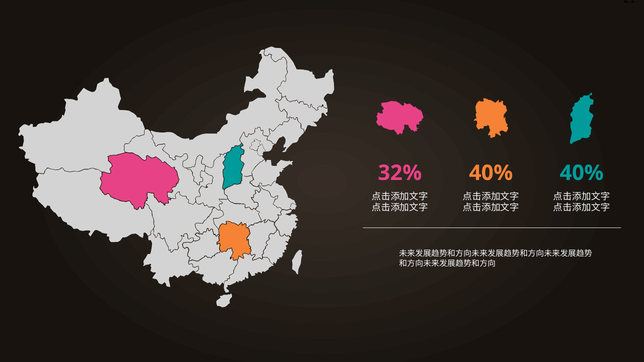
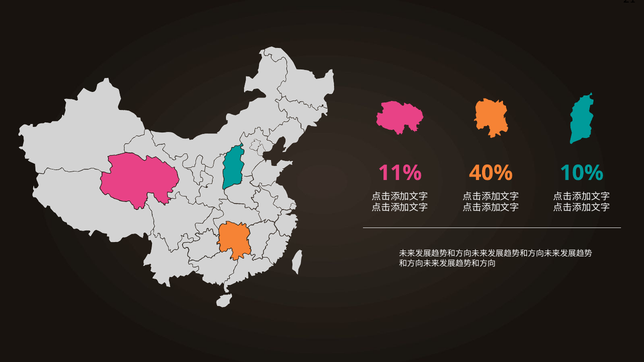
32%: 32% -> 11% (400, 173)
40% 40%: 40% -> 10% (582, 173)
